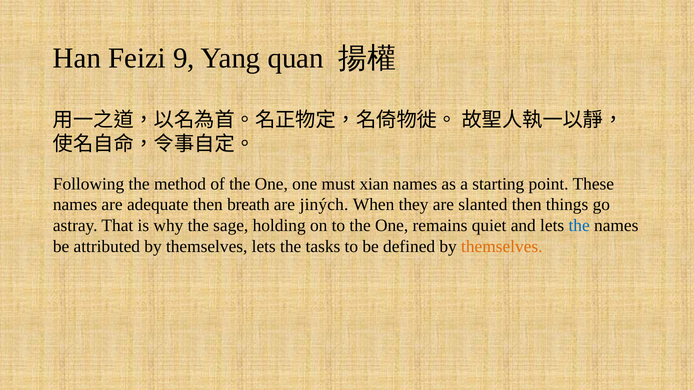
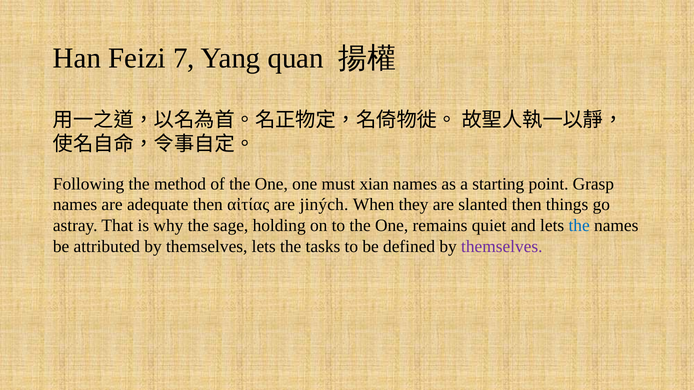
9: 9 -> 7 (184, 58)
These: These -> Grasp (593, 184)
breath: breath -> αἰτίας (248, 205)
themselves colour: orange -> purple (502, 247)
